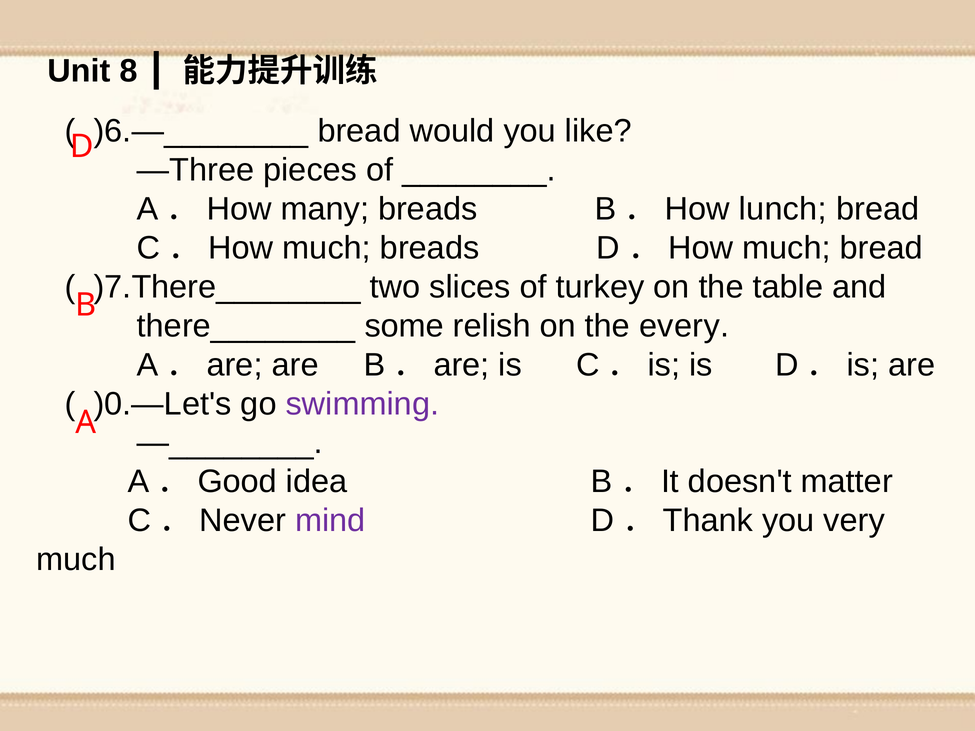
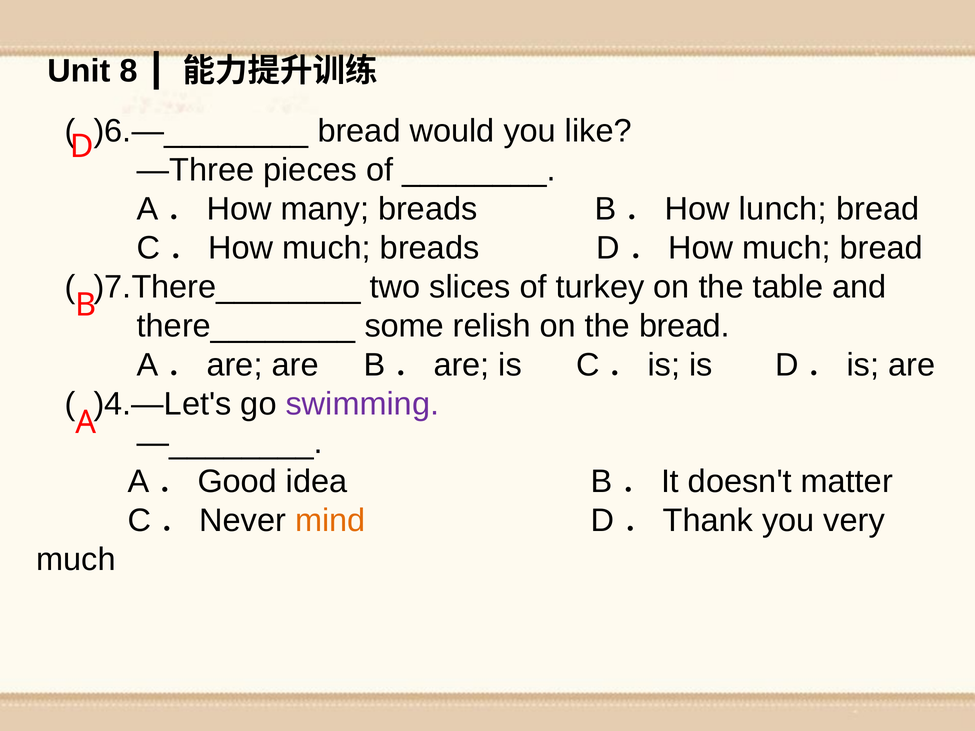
the every: every -> bread (684, 326)
)0.—Let's: )0.—Let's -> )4.—Let's (163, 404)
mind colour: purple -> orange (330, 521)
